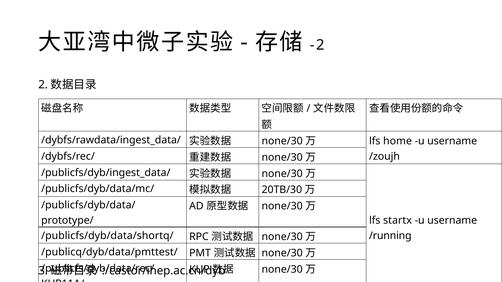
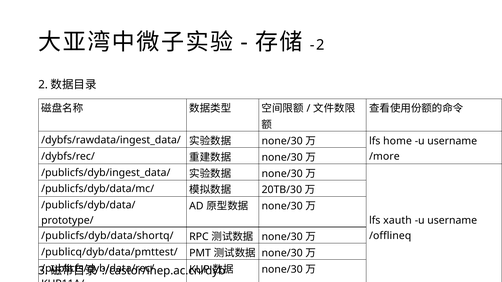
/zoujh: /zoujh -> /more (384, 157)
startx: startx -> xauth (398, 221)
/running: /running -> /offlineq (390, 236)
